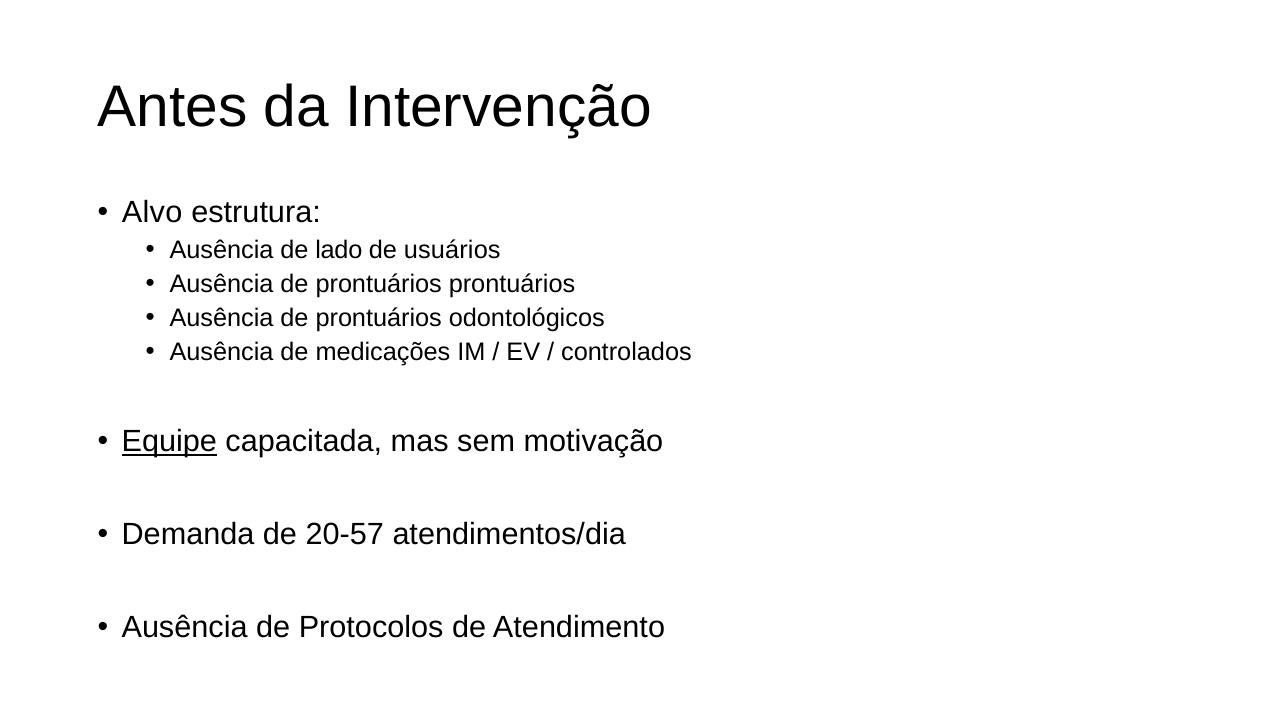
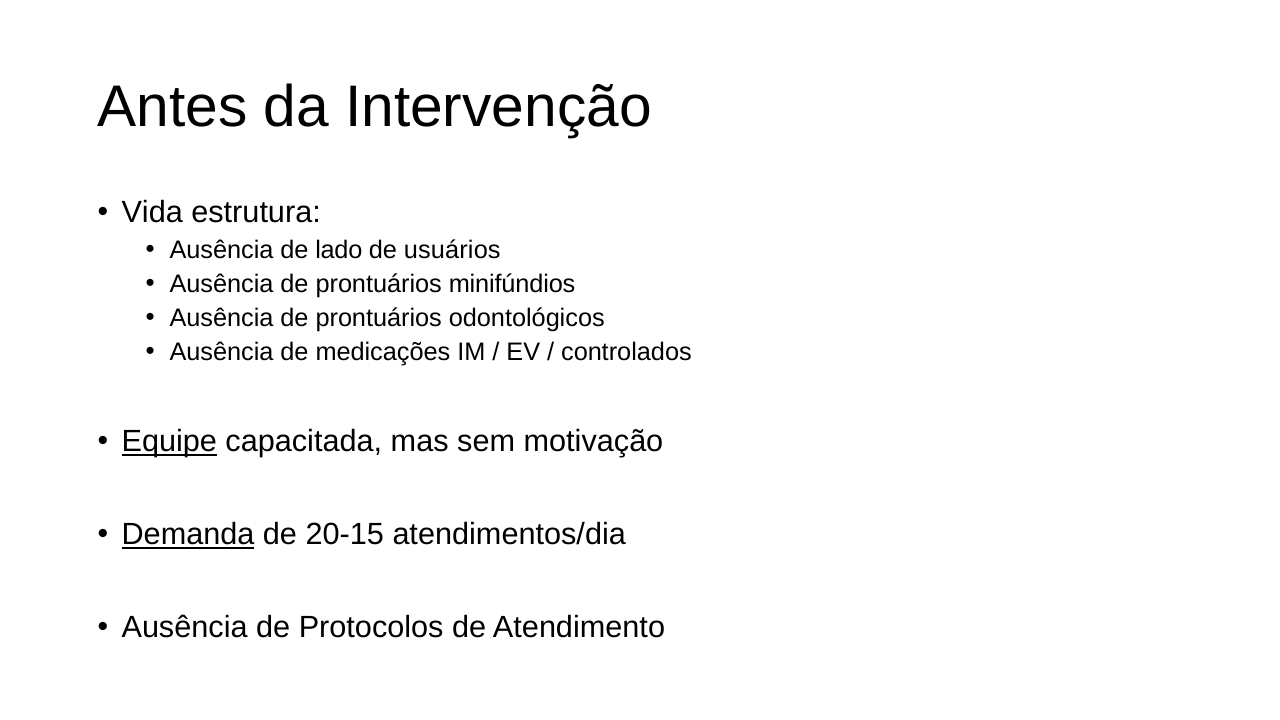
Alvo: Alvo -> Vida (152, 213)
prontuários prontuários: prontuários -> minifúndios (512, 284)
Demanda underline: none -> present (188, 535)
20-57: 20-57 -> 20-15 (345, 535)
